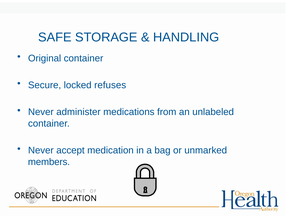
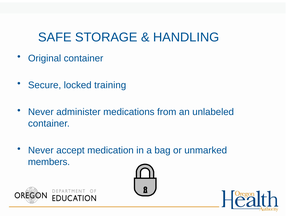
refuses: refuses -> training (110, 85)
